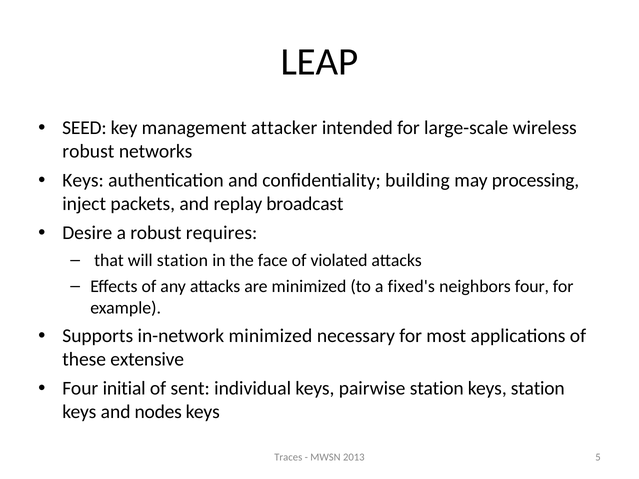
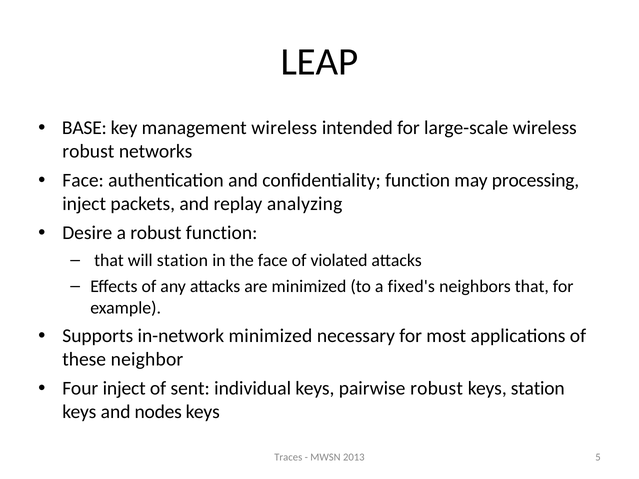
SEED: SEED -> BASE (84, 128)
management attacker: attacker -> wireless (284, 128)
Keys: Keys -> Face (83, 181)
confidentiality building: building -> function (418, 181)
broadcast: broadcast -> analyzing (305, 204)
robust requires: requires -> function (222, 233)
neighbors four: four -> that (532, 287)
extensive: extensive -> neighbor (147, 360)
Four initial: initial -> inject (124, 389)
pairwise station: station -> robust (437, 389)
